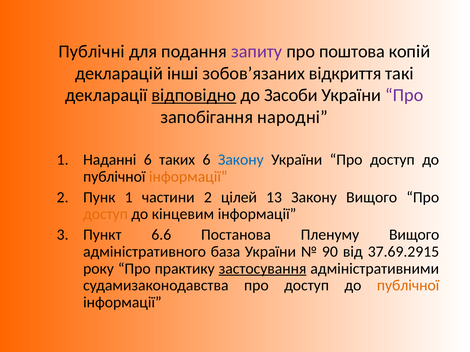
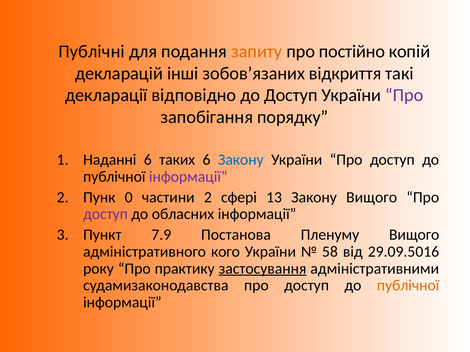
запиту colour: purple -> orange (257, 52)
поштова: поштова -> постійно (352, 52)
відповідно underline: present -> none (194, 95)
до Засоби: Засоби -> Доступ (291, 95)
народні: народні -> порядку (293, 117)
інформації colour: orange -> purple (188, 177)
Пунк 1: 1 -> 0 (129, 198)
цілей: цілей -> сфері (239, 198)
доступ colour: orange -> purple (105, 214)
кінцевим: кінцевим -> обласних (183, 214)
6.6: 6.6 -> 7.9 (161, 235)
база: база -> кого (225, 252)
90: 90 -> 58 (330, 252)
37.69.2915: 37.69.2915 -> 29.09.5016 (403, 252)
